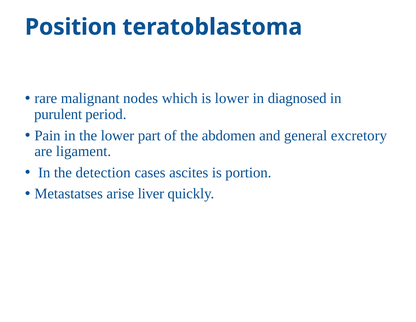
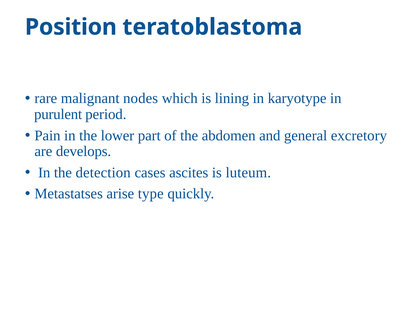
is lower: lower -> lining (232, 98)
diagnosed: diagnosed -> karyotype (297, 98)
ligament: ligament -> develops (84, 151)
portion: portion -> luteum (248, 172)
liver: liver -> type (151, 193)
